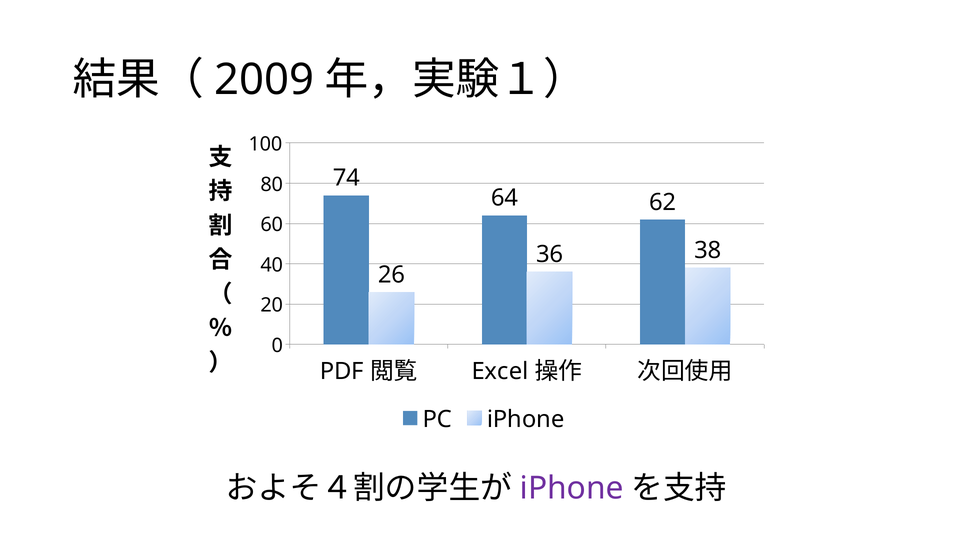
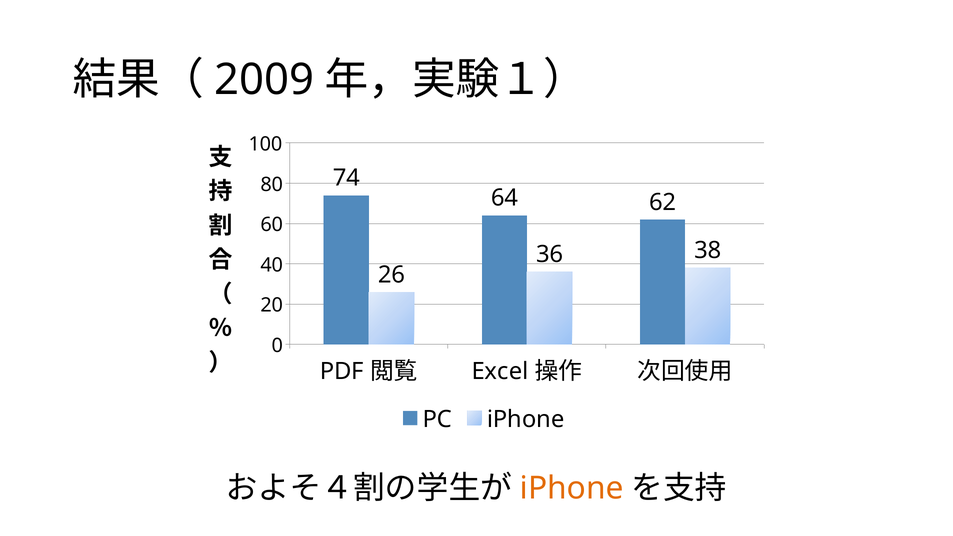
iPhone colour: purple -> orange (572, 488)
